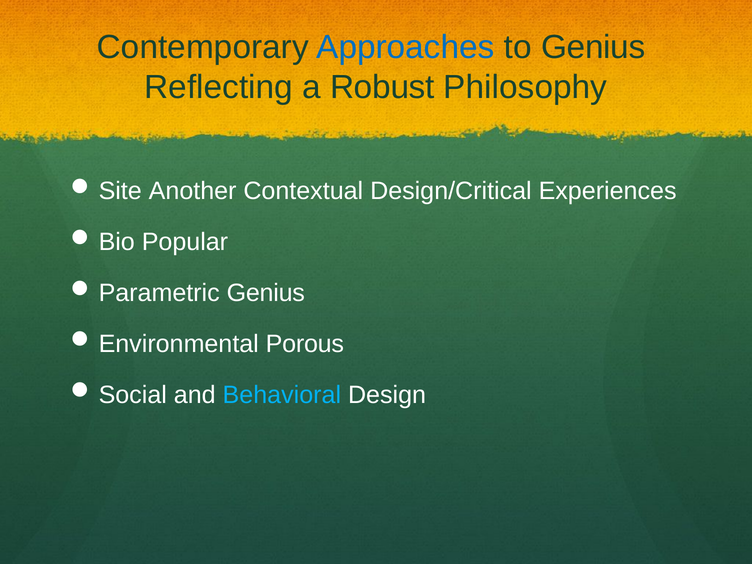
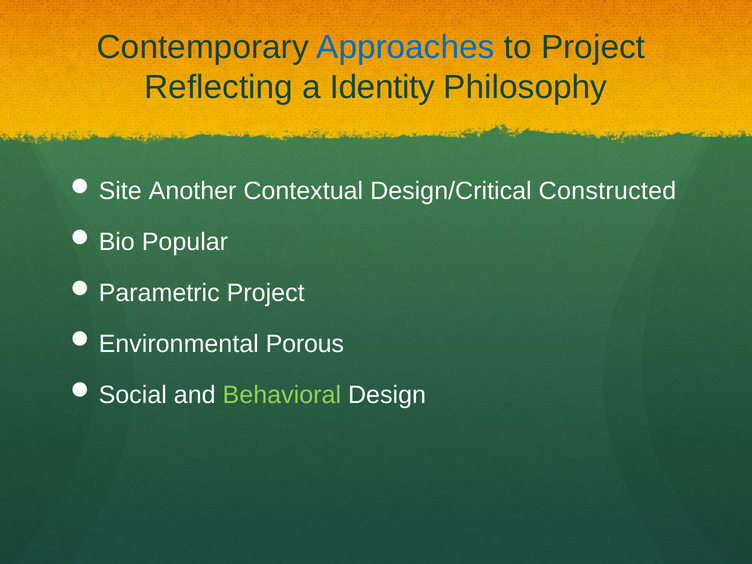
to Genius: Genius -> Project (593, 47)
Robust: Robust -> Identity (382, 87)
Experiences: Experiences -> Constructed (607, 191)
Genius: Genius -> Project (266, 293)
Behavioral colour: light blue -> light green (282, 395)
